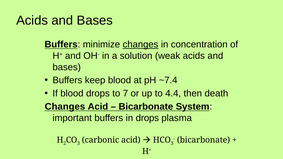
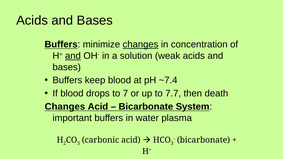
and underline: none -> present (73, 56)
4.4: 4.4 -> 7.7 (173, 94)
in drops: drops -> water (147, 118)
